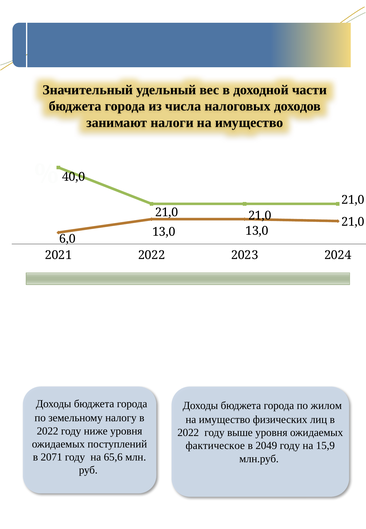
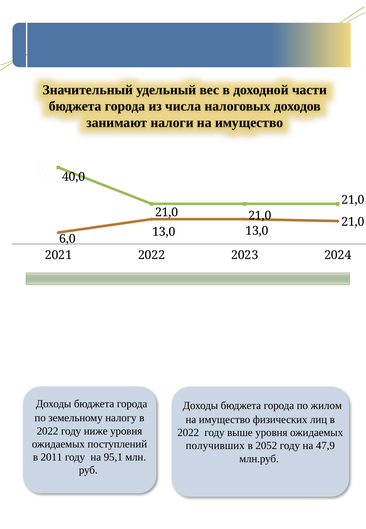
фактическое: фактическое -> получивших (215, 445)
2049: 2049 -> 2052 (266, 445)
15,9: 15,9 -> 47,9 (325, 445)
2071: 2071 -> 2011 (51, 457)
65,6: 65,6 -> 95,1 (113, 457)
